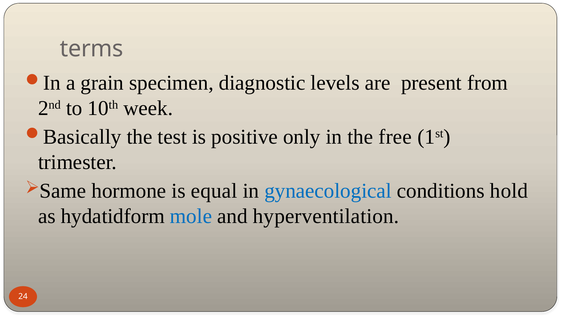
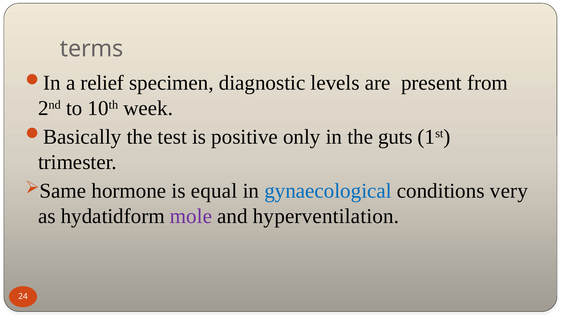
grain: grain -> relief (102, 83)
free: free -> guts (395, 137)
hold: hold -> very (509, 191)
mole colour: blue -> purple (191, 216)
